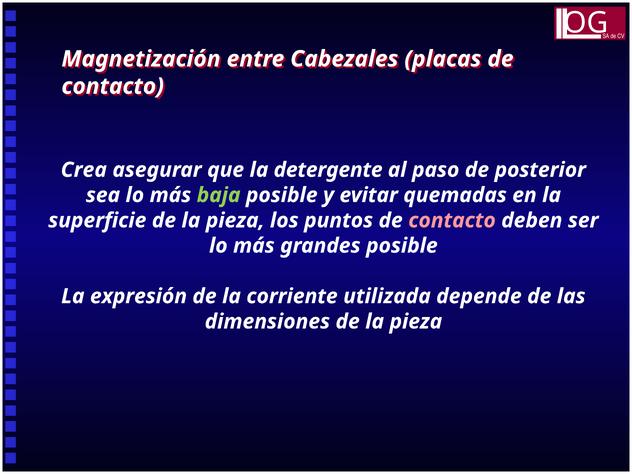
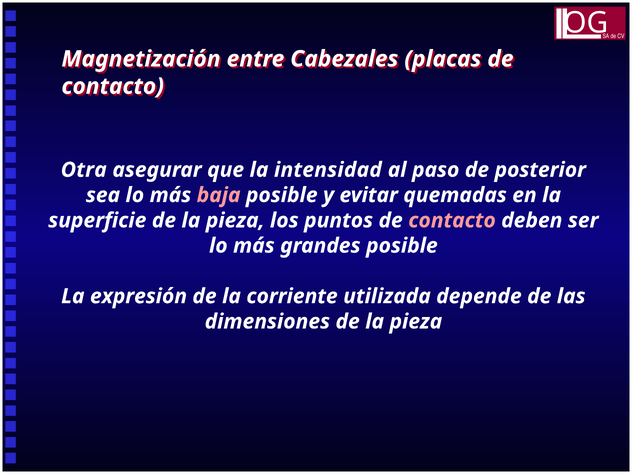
Crea: Crea -> Otra (84, 170)
detergente: detergente -> intensidad (328, 170)
baja colour: light green -> pink (219, 195)
